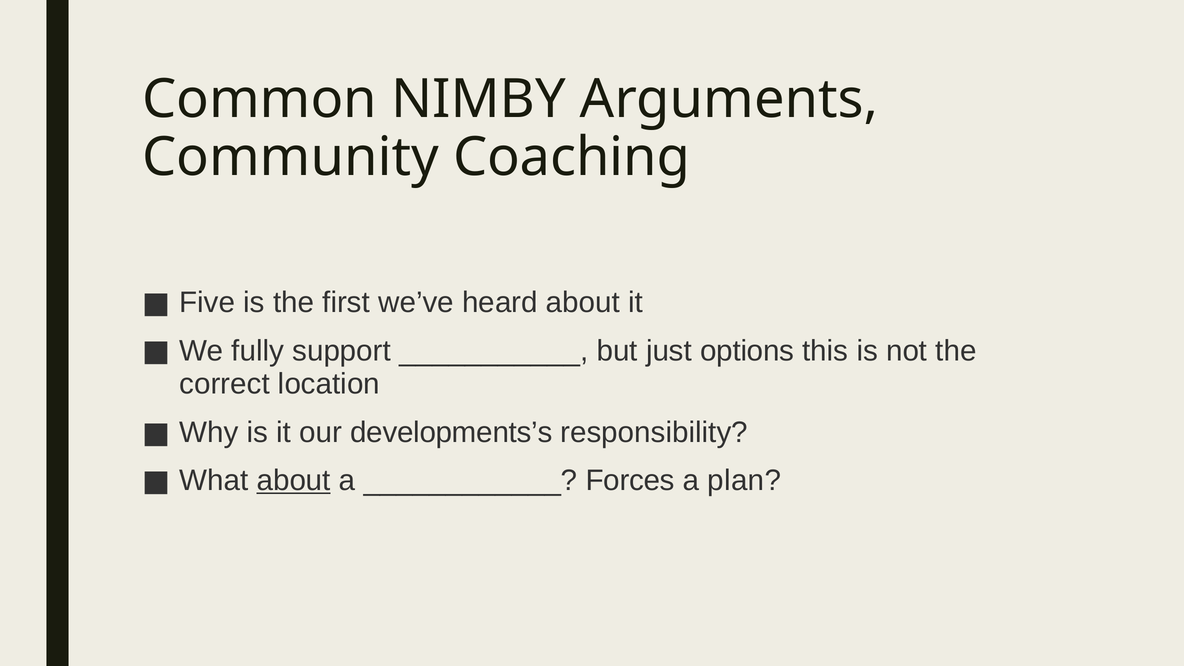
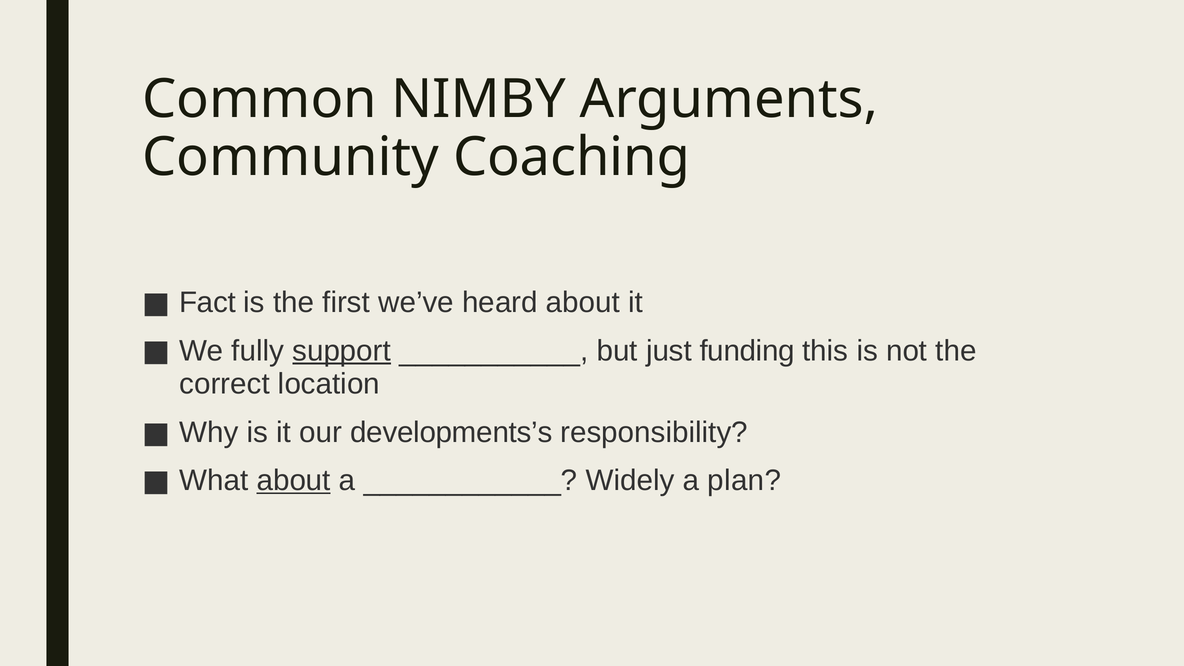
Five: Five -> Fact (207, 303)
support underline: none -> present (342, 351)
options: options -> funding (747, 351)
Forces: Forces -> Widely (630, 481)
